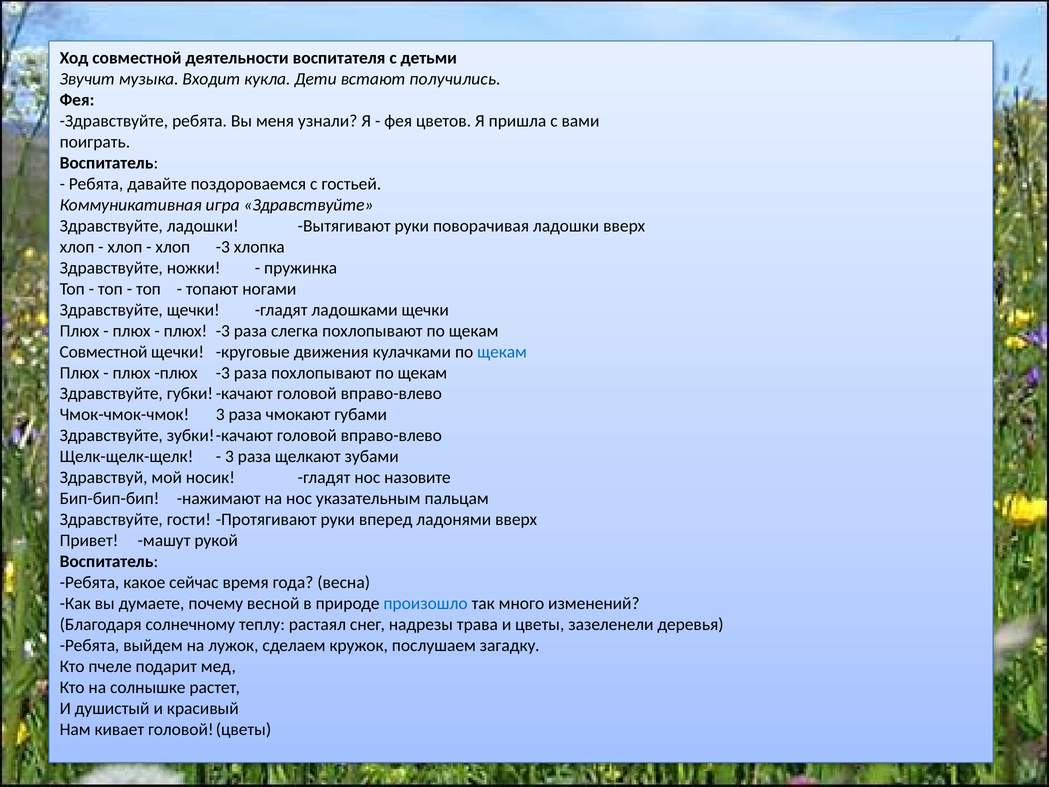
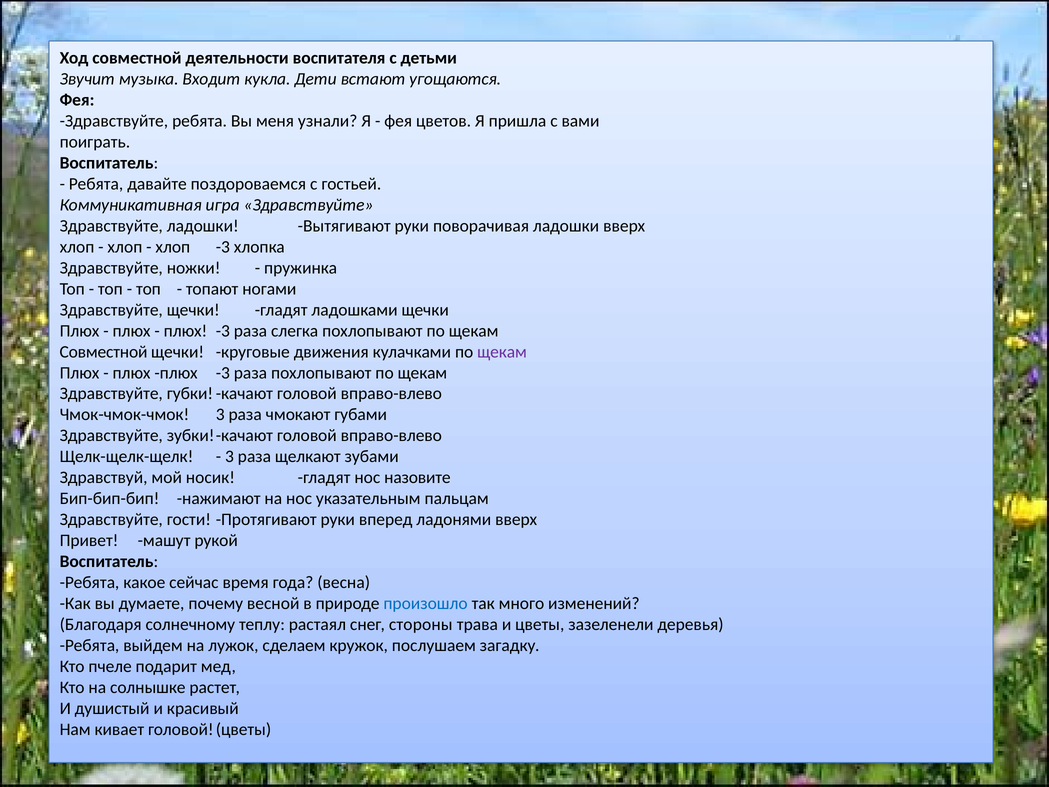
получились: получились -> угощаются (455, 79)
щекам colour: blue -> purple (502, 352)
надрезы: надрезы -> стороны (421, 624)
